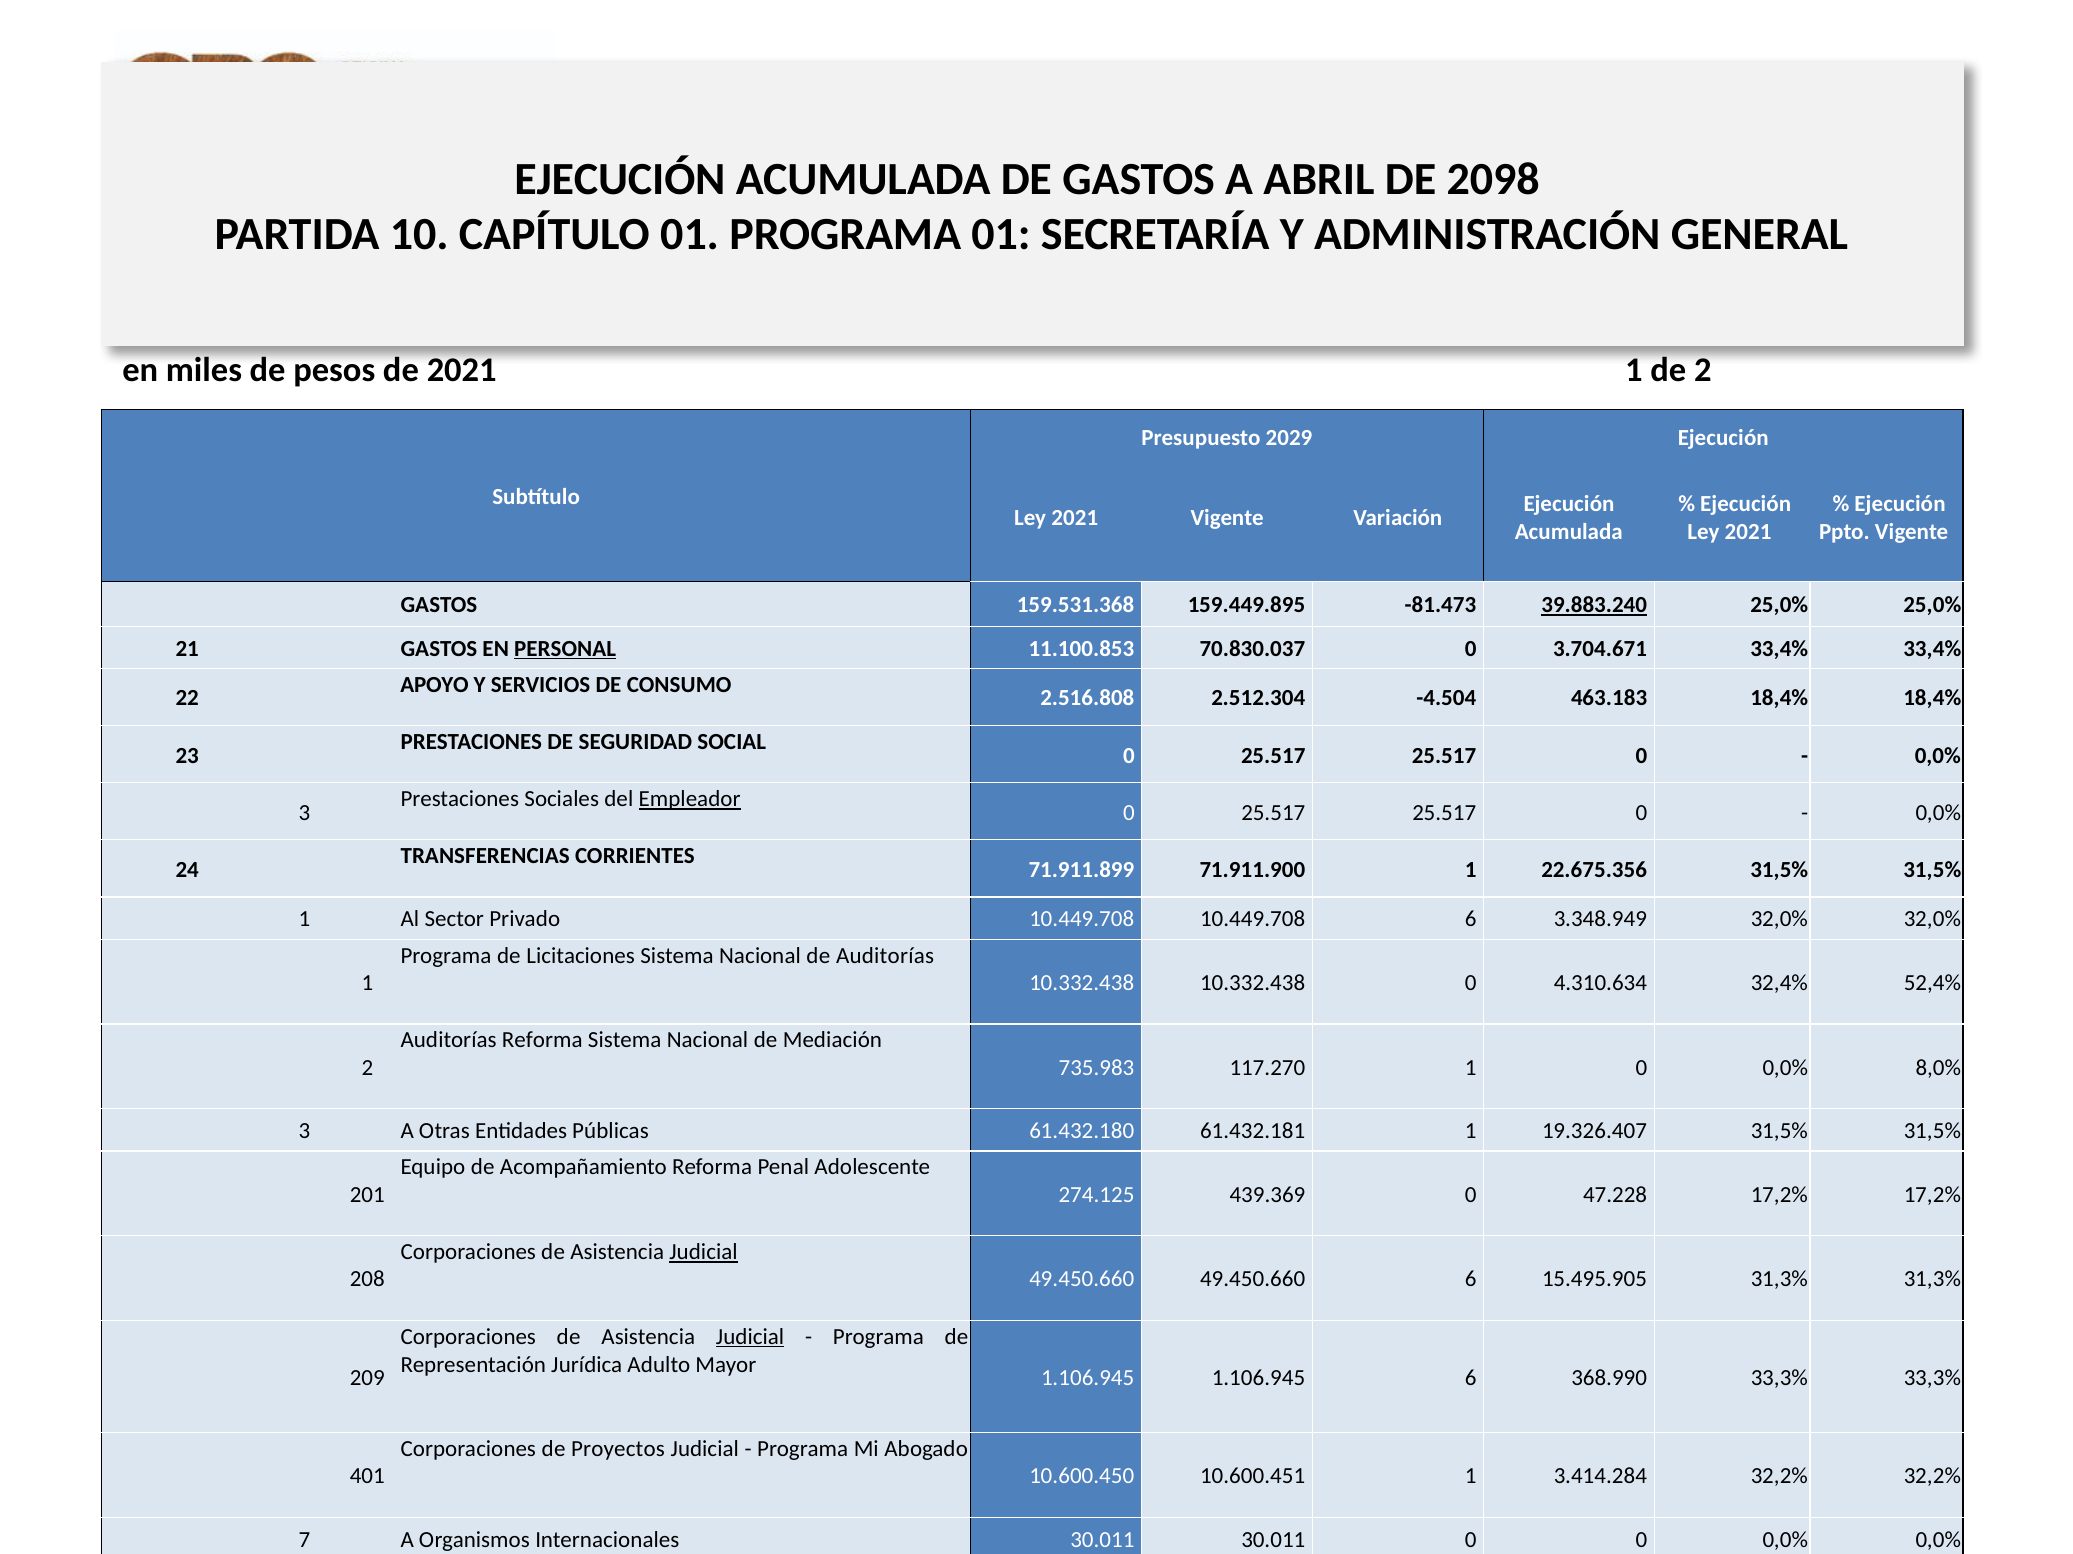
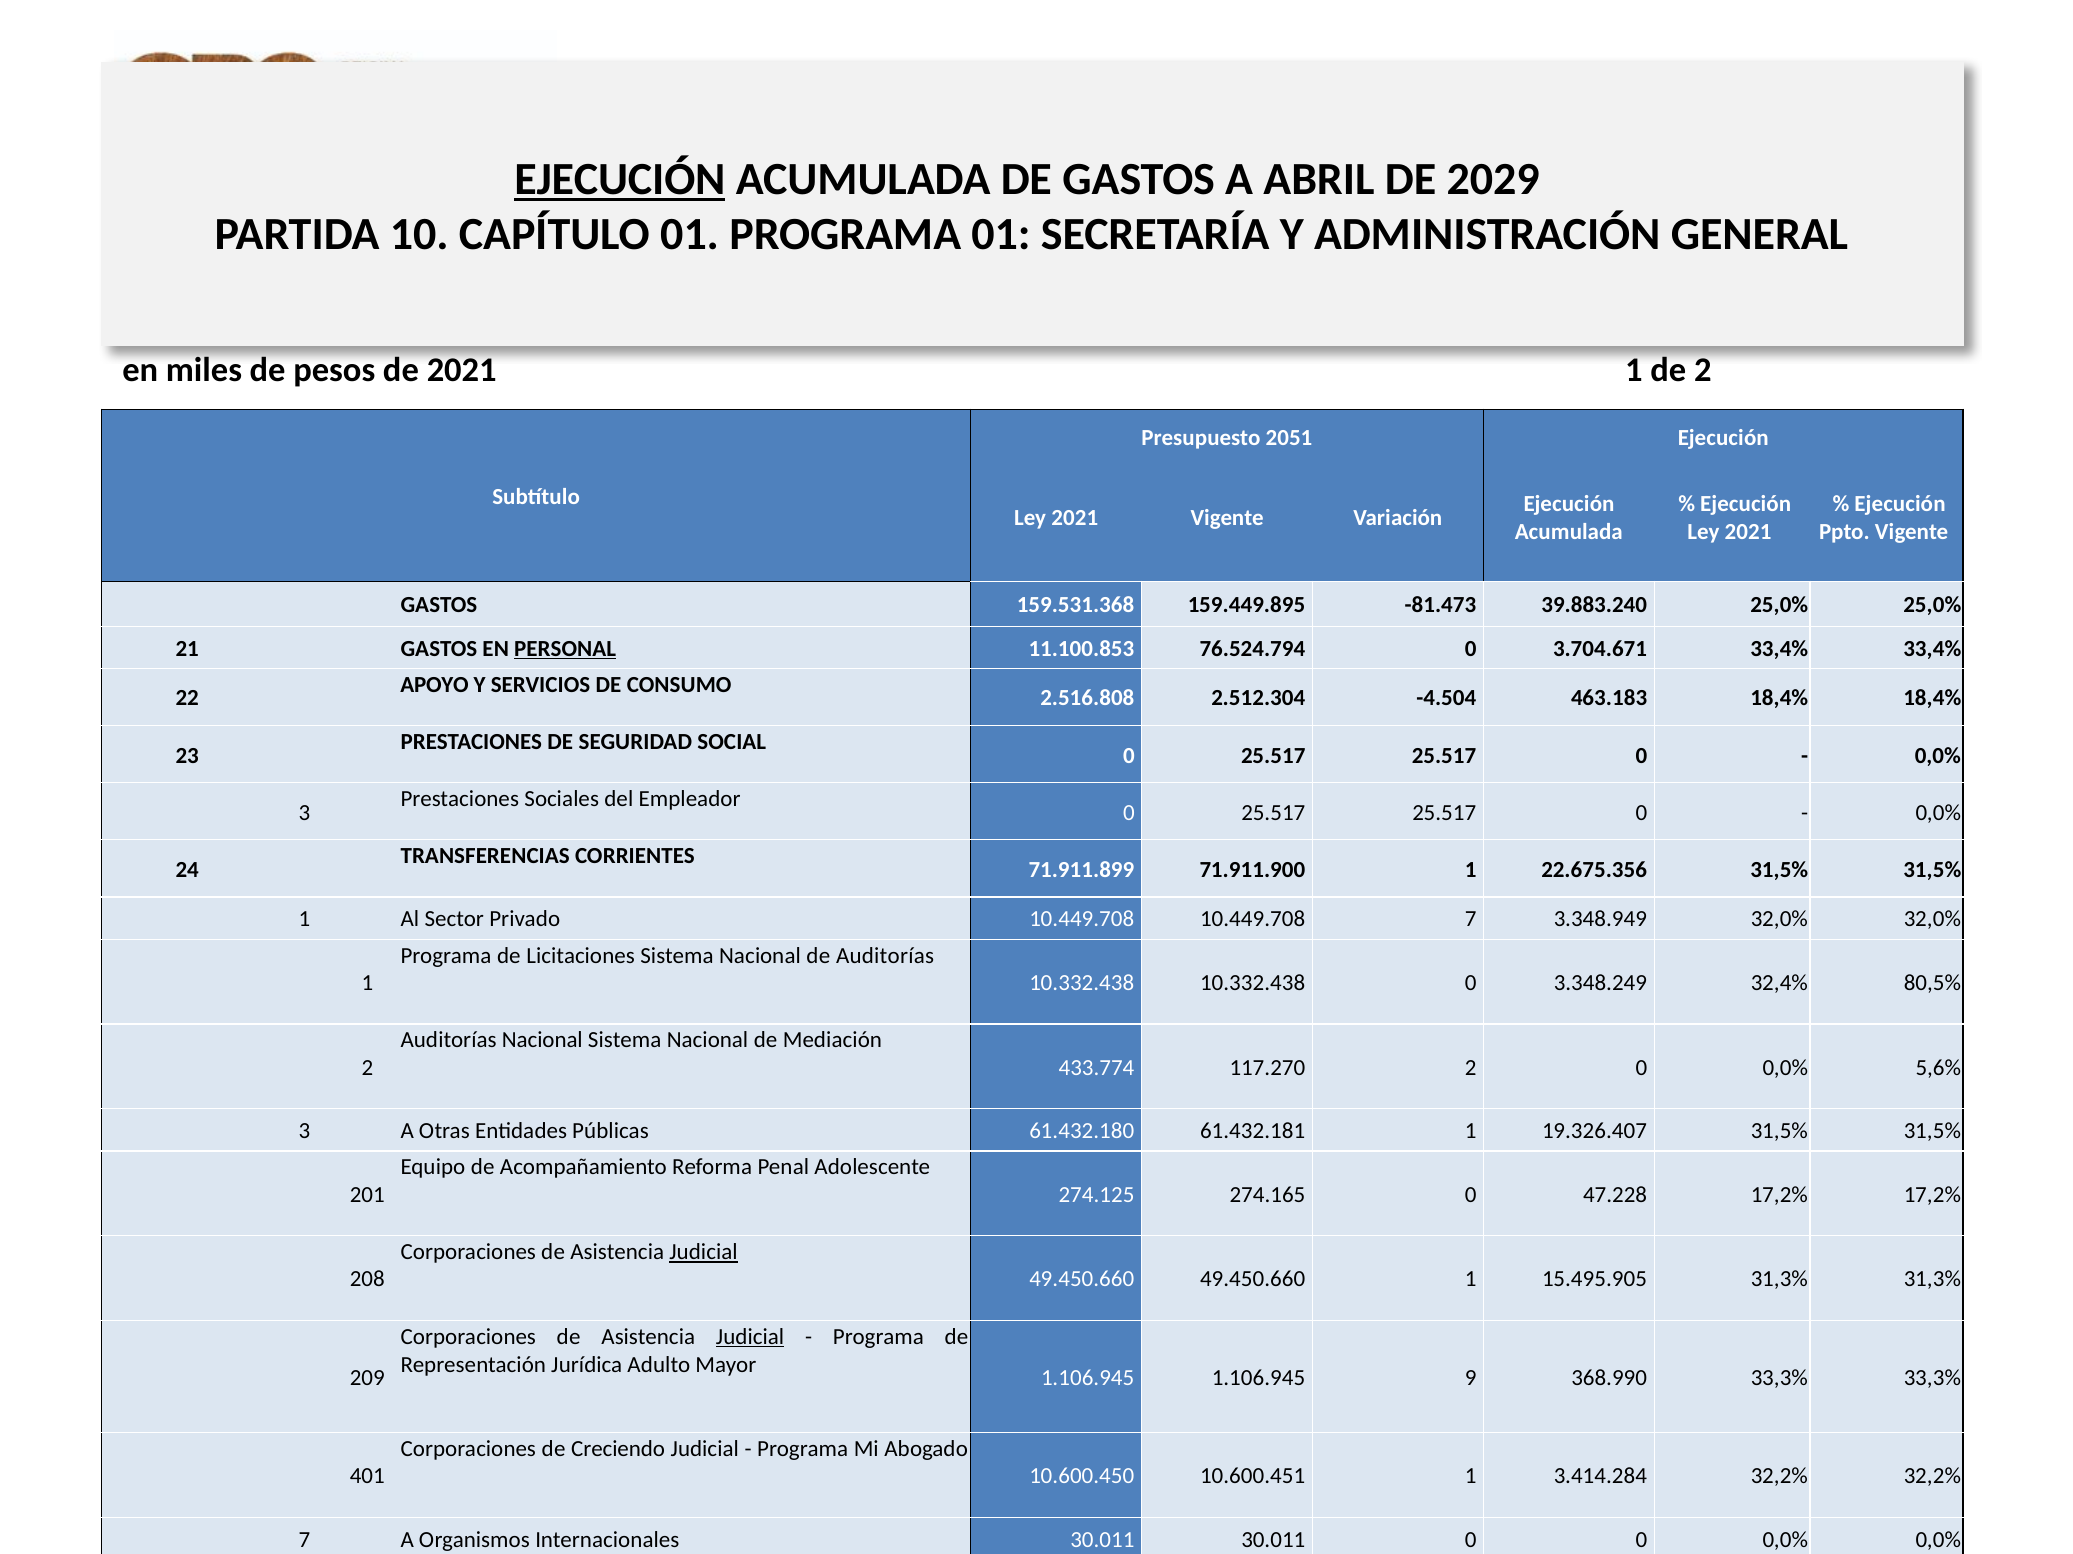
EJECUCIÓN underline: none -> present (620, 180)
2098: 2098 -> 2029 (1493, 180)
2029: 2029 -> 2051 (1289, 438)
39.883.240 underline: present -> none (1594, 605)
70.830.037: 70.830.037 -> 76.524.794 (1252, 649)
Empleador underline: present -> none (690, 799)
10.449.708 6: 6 -> 7 (1471, 920)
4.310.634: 4.310.634 -> 3.348.249 (1600, 983)
52,4%: 52,4% -> 80,5% (1932, 983)
Auditorías Reforma: Reforma -> Nacional (542, 1041)
735.983: 735.983 -> 433.774 (1097, 1068)
117.270 1: 1 -> 2 (1471, 1068)
8,0%: 8,0% -> 5,6% (1938, 1068)
439.369: 439.369 -> 274.165 (1267, 1195)
49.450.660 6: 6 -> 1 (1471, 1280)
1.106.945 6: 6 -> 9 (1471, 1378)
Proyectos: Proyectos -> Creciendo (618, 1450)
